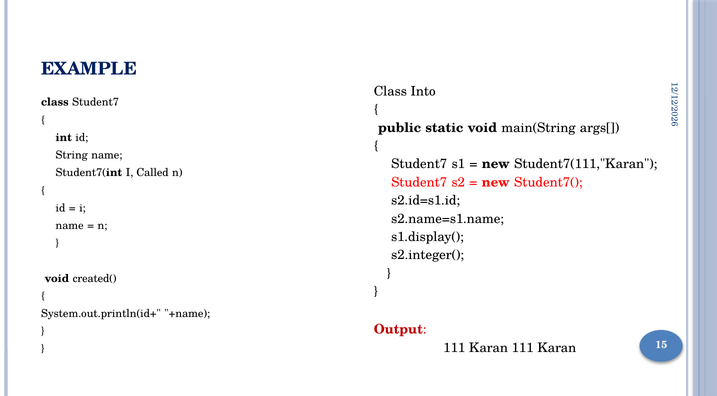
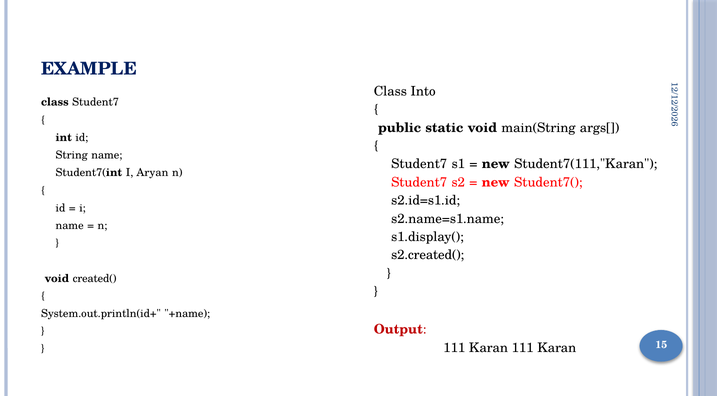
Called: Called -> Aryan (152, 173)
s2.integer(: s2.integer( -> s2.created( (428, 255)
